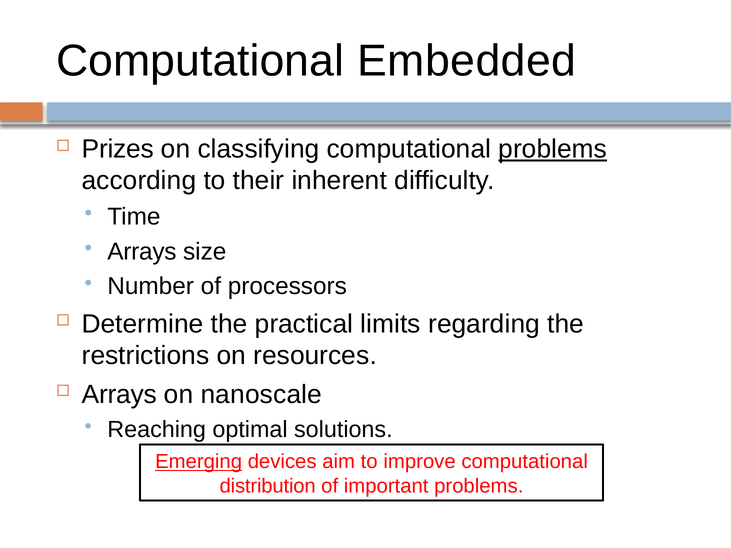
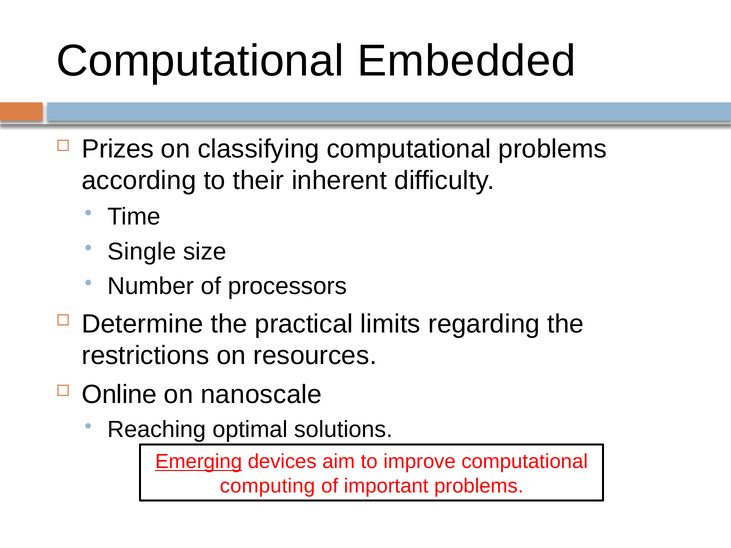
problems underline: present -> none (553, 149)
Arrays: Arrays -> Single (142, 252)
Arrays: Arrays -> Online (119, 395)
distribution: distribution -> computing (267, 486)
